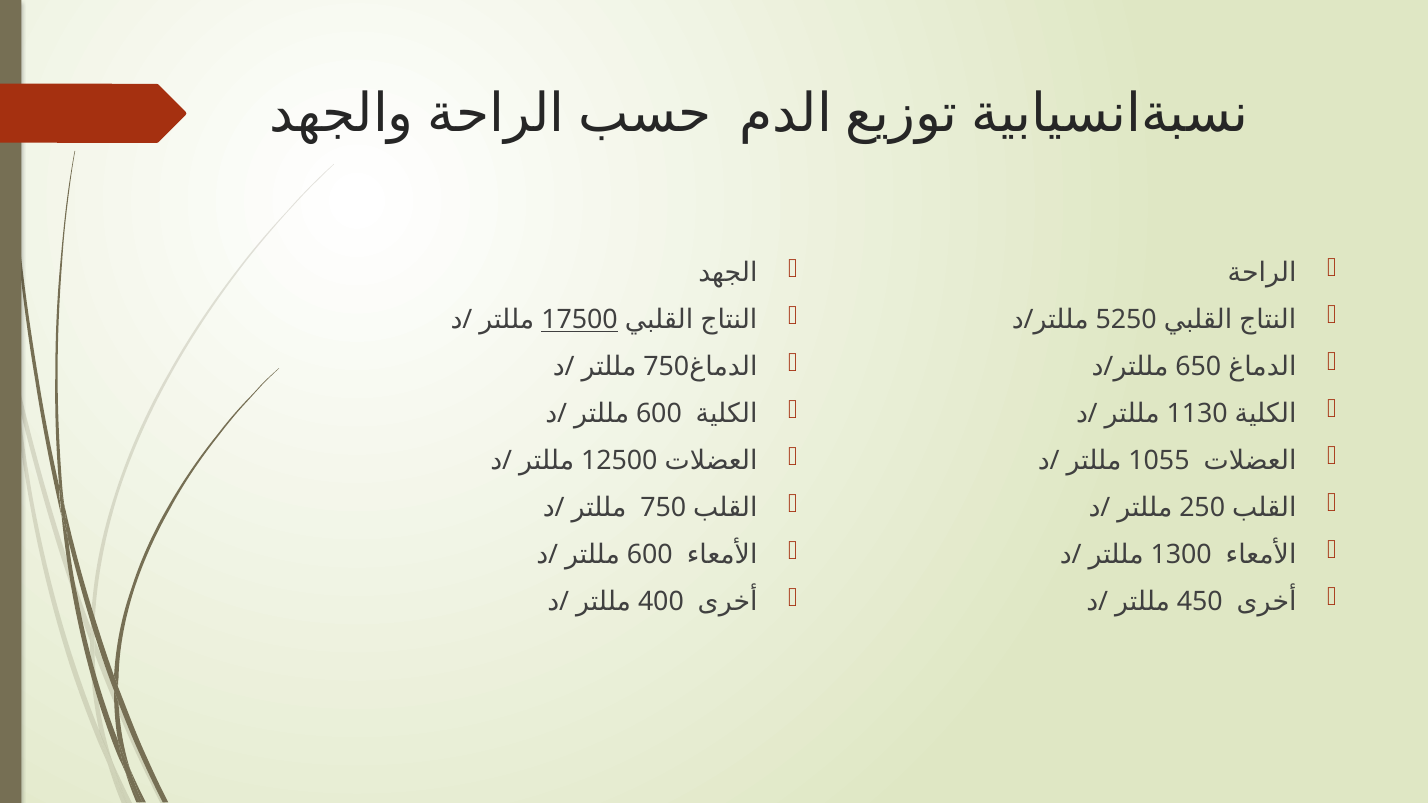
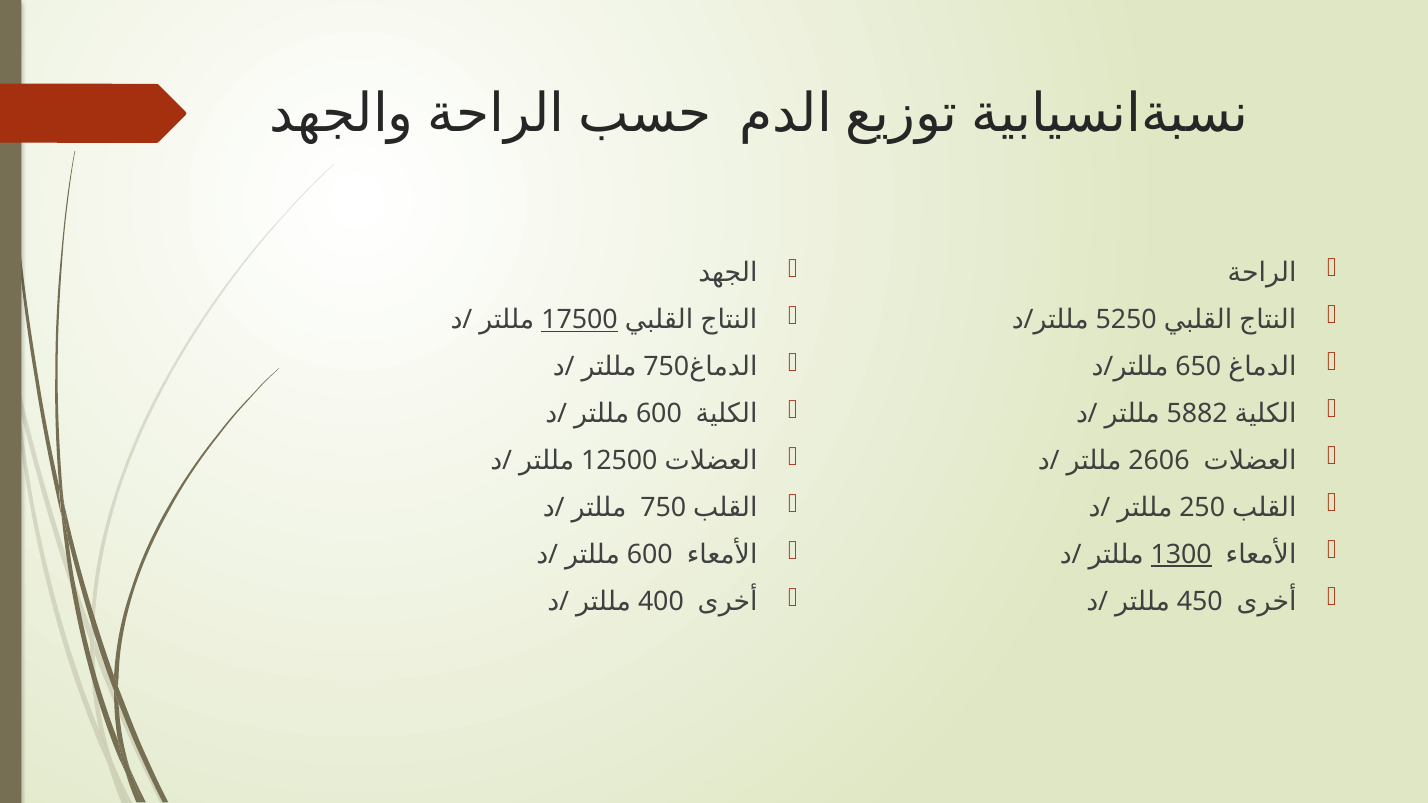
1130: 1130 -> 5882 (1197, 413)
1055: 1055 -> 2606 (1159, 460)
1300 underline: none -> present (1181, 554)
